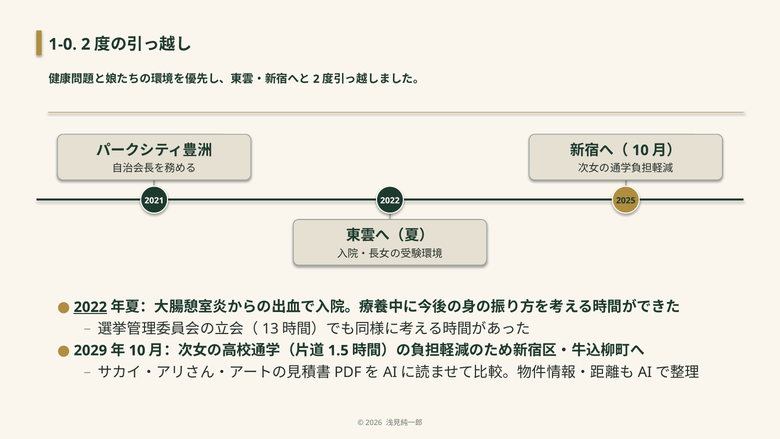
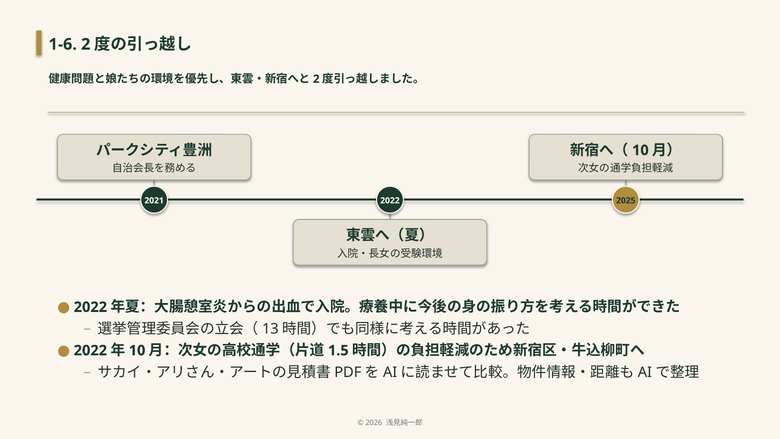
1-0: 1-0 -> 1-6 (63, 44)
2022 underline: present -> none (90, 307)
2029: 2029 -> 2022 (90, 350)
